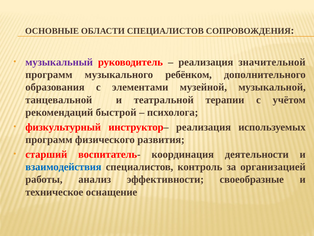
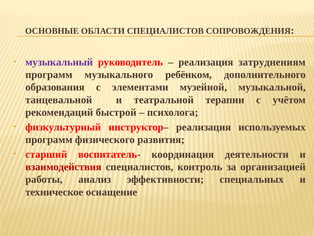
значительной: значительной -> затруднениям (272, 62)
взаимодействия colour: blue -> red (63, 167)
своеобразные: своеобразные -> специальных (252, 179)
